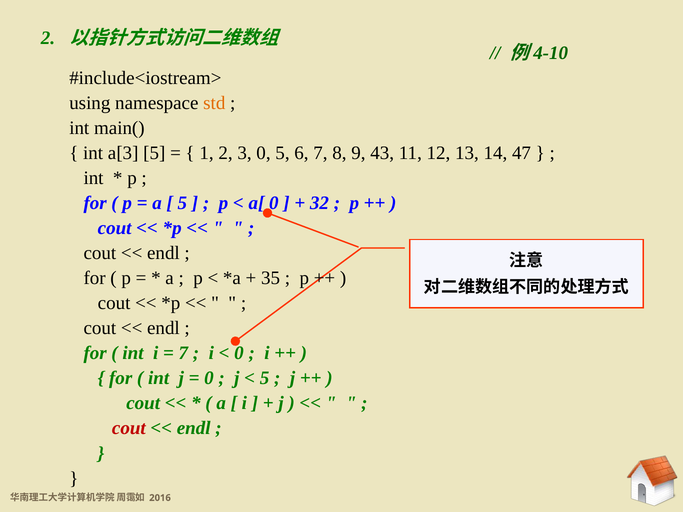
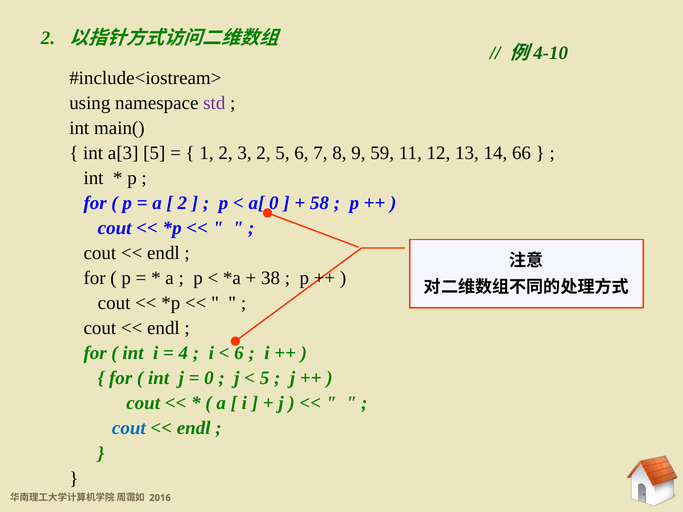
std colour: orange -> purple (214, 103)
3 0: 0 -> 2 (263, 153)
43: 43 -> 59 (382, 153)
47: 47 -> 66 (522, 153)
5: 5 -> 2 (182, 203)
32: 32 -> 58 (319, 203)
35: 35 -> 38 (271, 278)
7: 7 -> 4 (183, 353)
0: 0 -> 6 (239, 353)
cout colour: red -> blue (129, 428)
